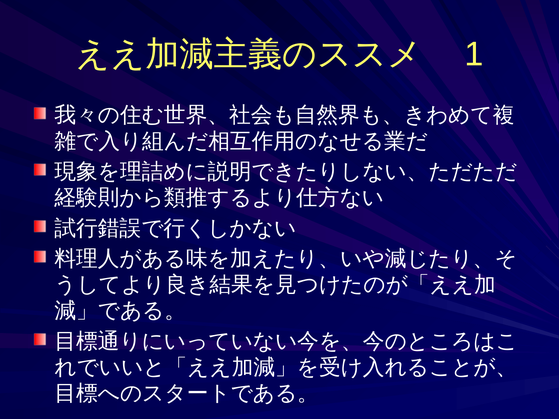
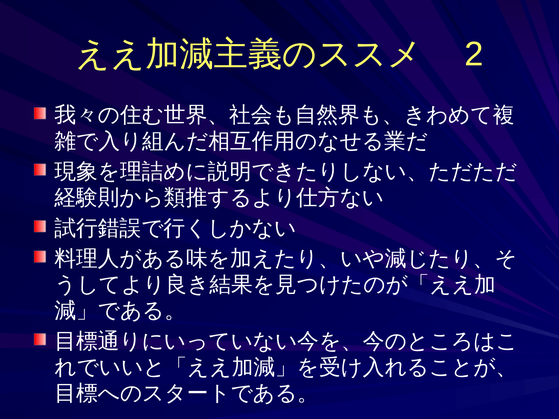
1: 1 -> 2 (474, 54)
